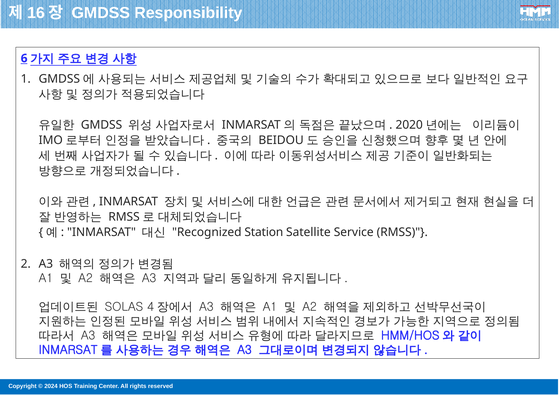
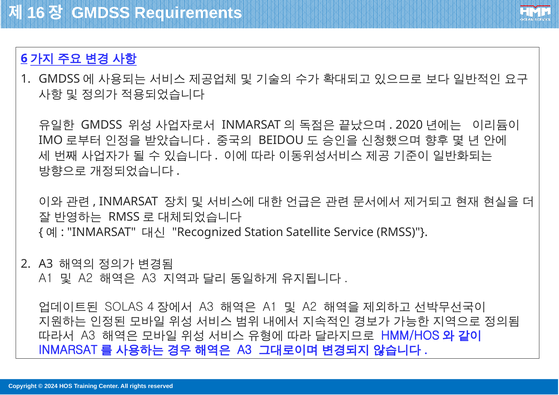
Responsibility: Responsibility -> Requirements (188, 13)
